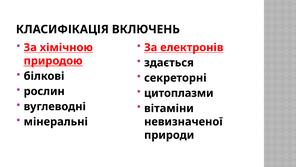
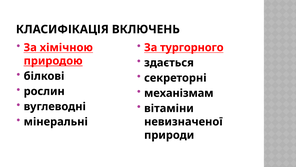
електронів: електронів -> тургорного (192, 47)
цитоплазми: цитоплазми -> механізмам (179, 93)
